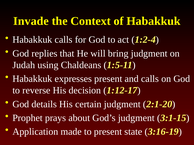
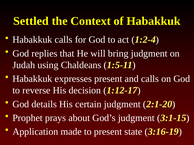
Invade: Invade -> Settled (31, 21)
